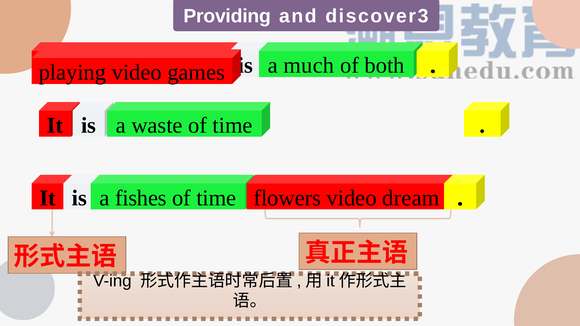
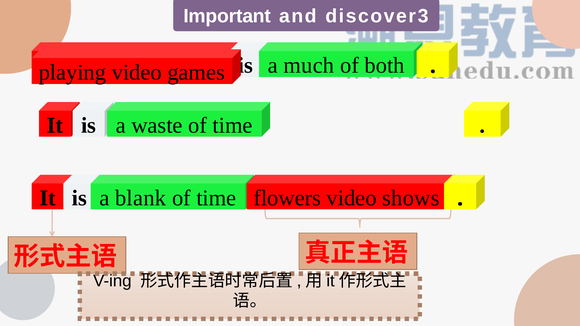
Providing: Providing -> Important (227, 16)
fishes: fishes -> blank (141, 198)
dream: dream -> shows (411, 198)
